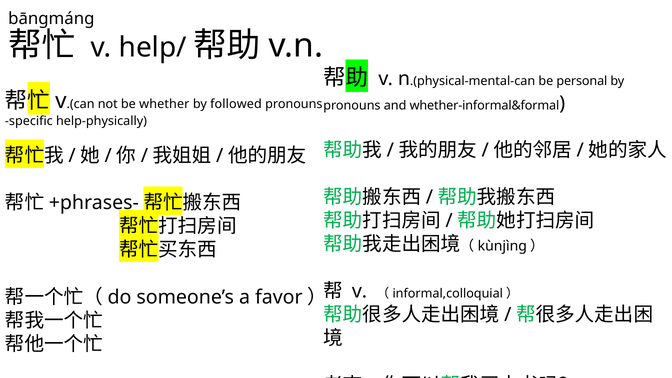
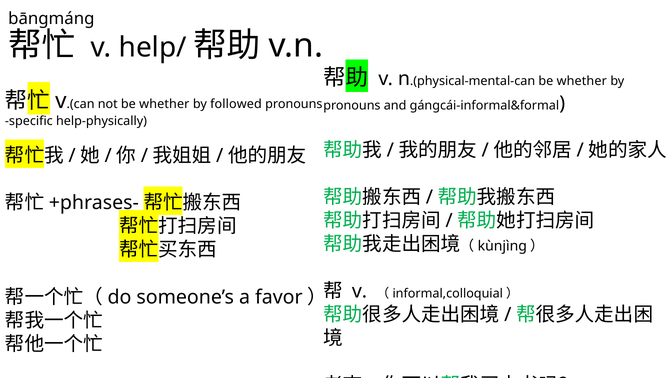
personal: personal -> whether (582, 81)
whether-informal&formal: whether-informal&formal -> gángcái-informal&formal (484, 105)
